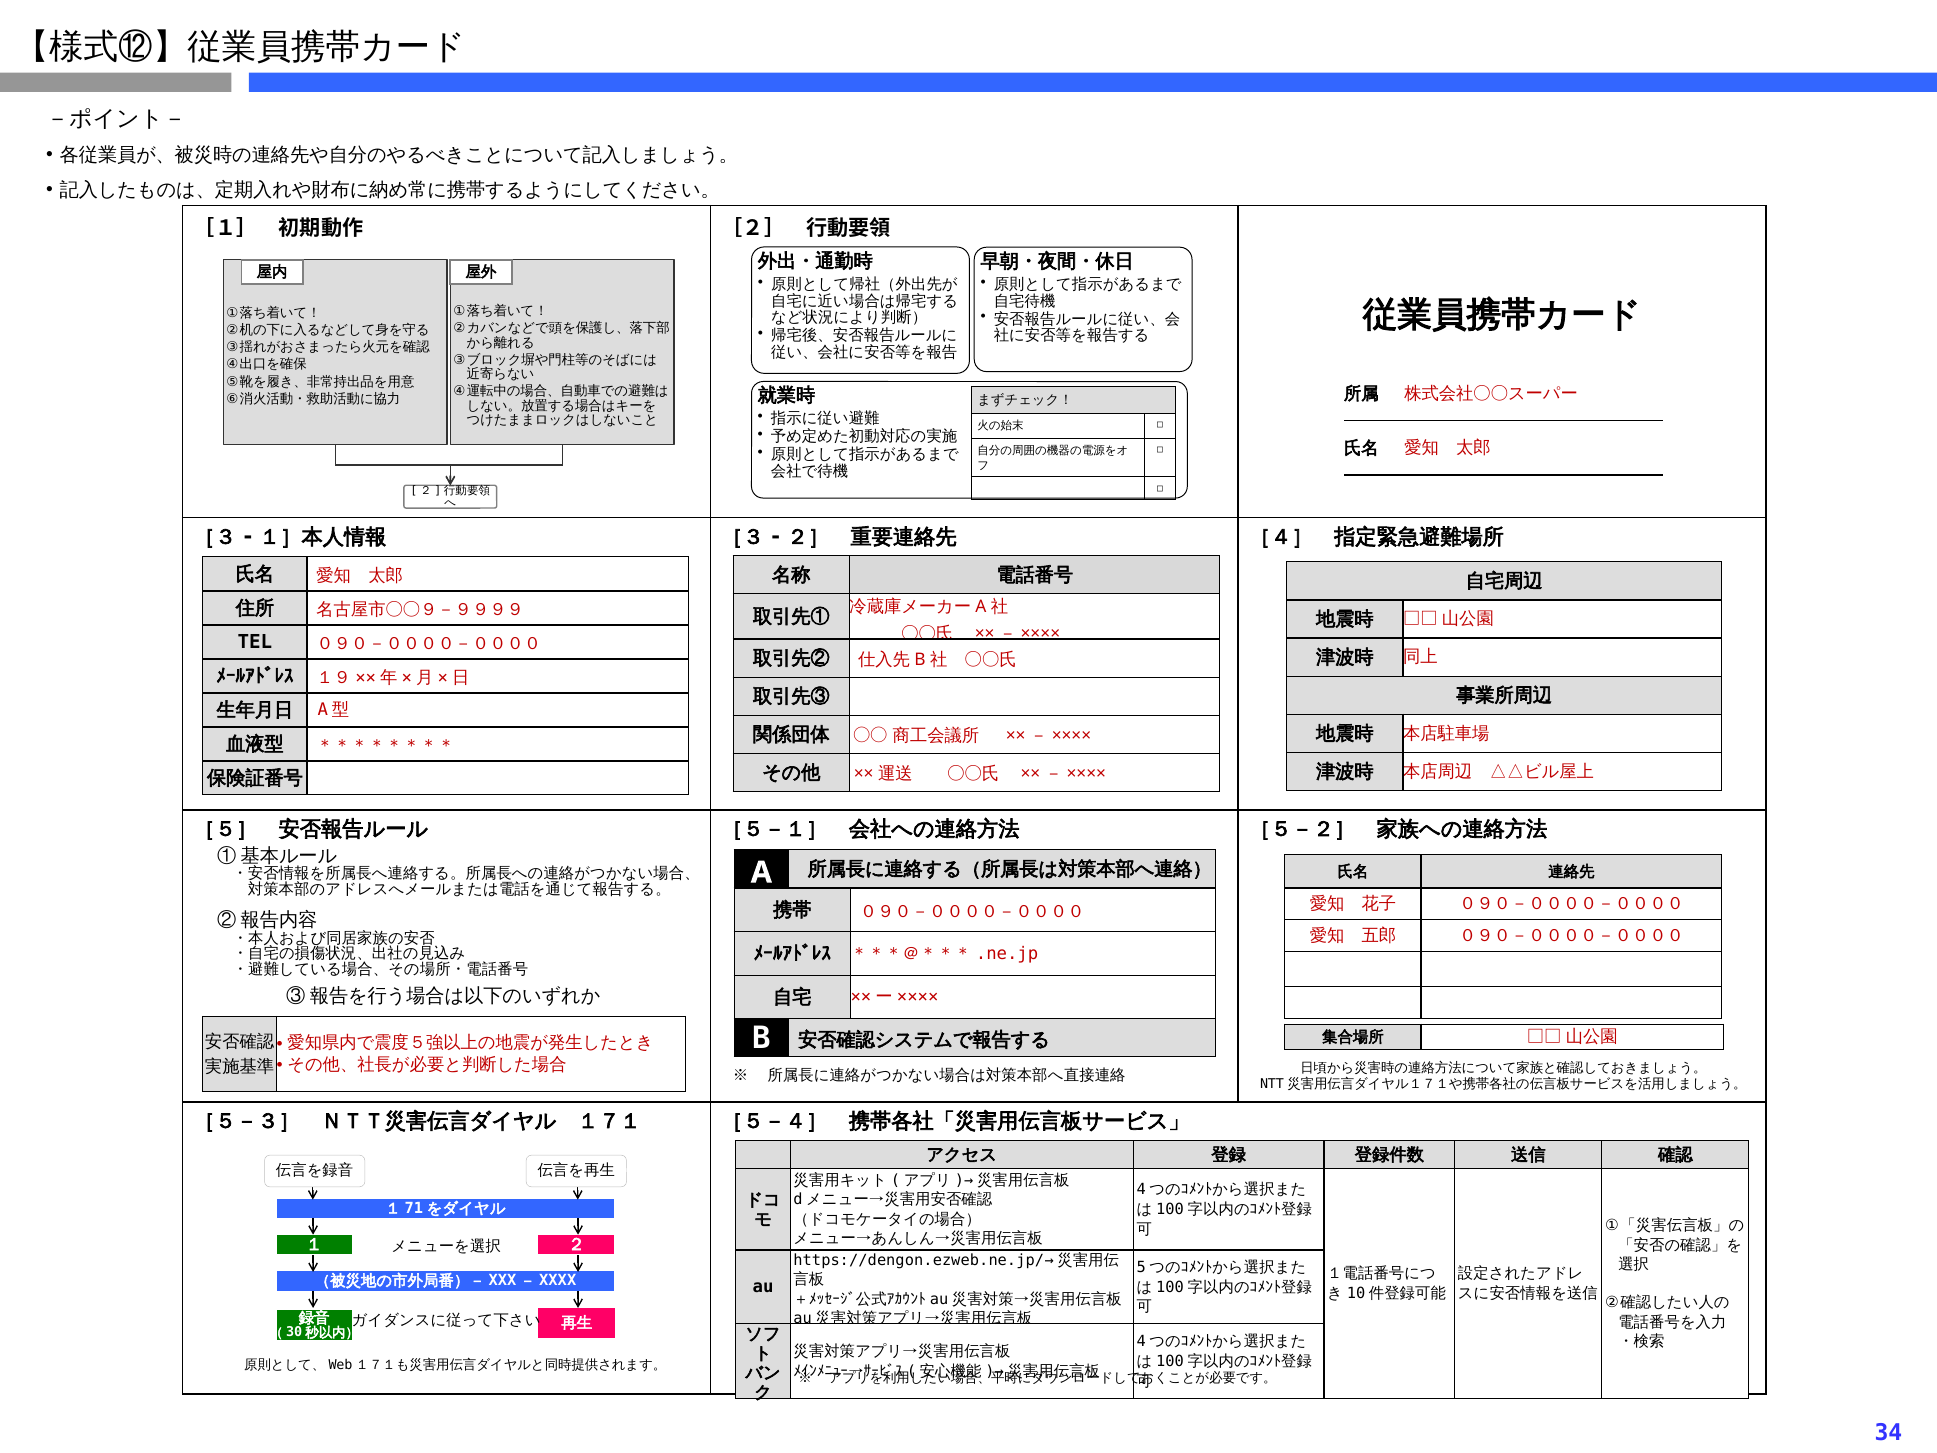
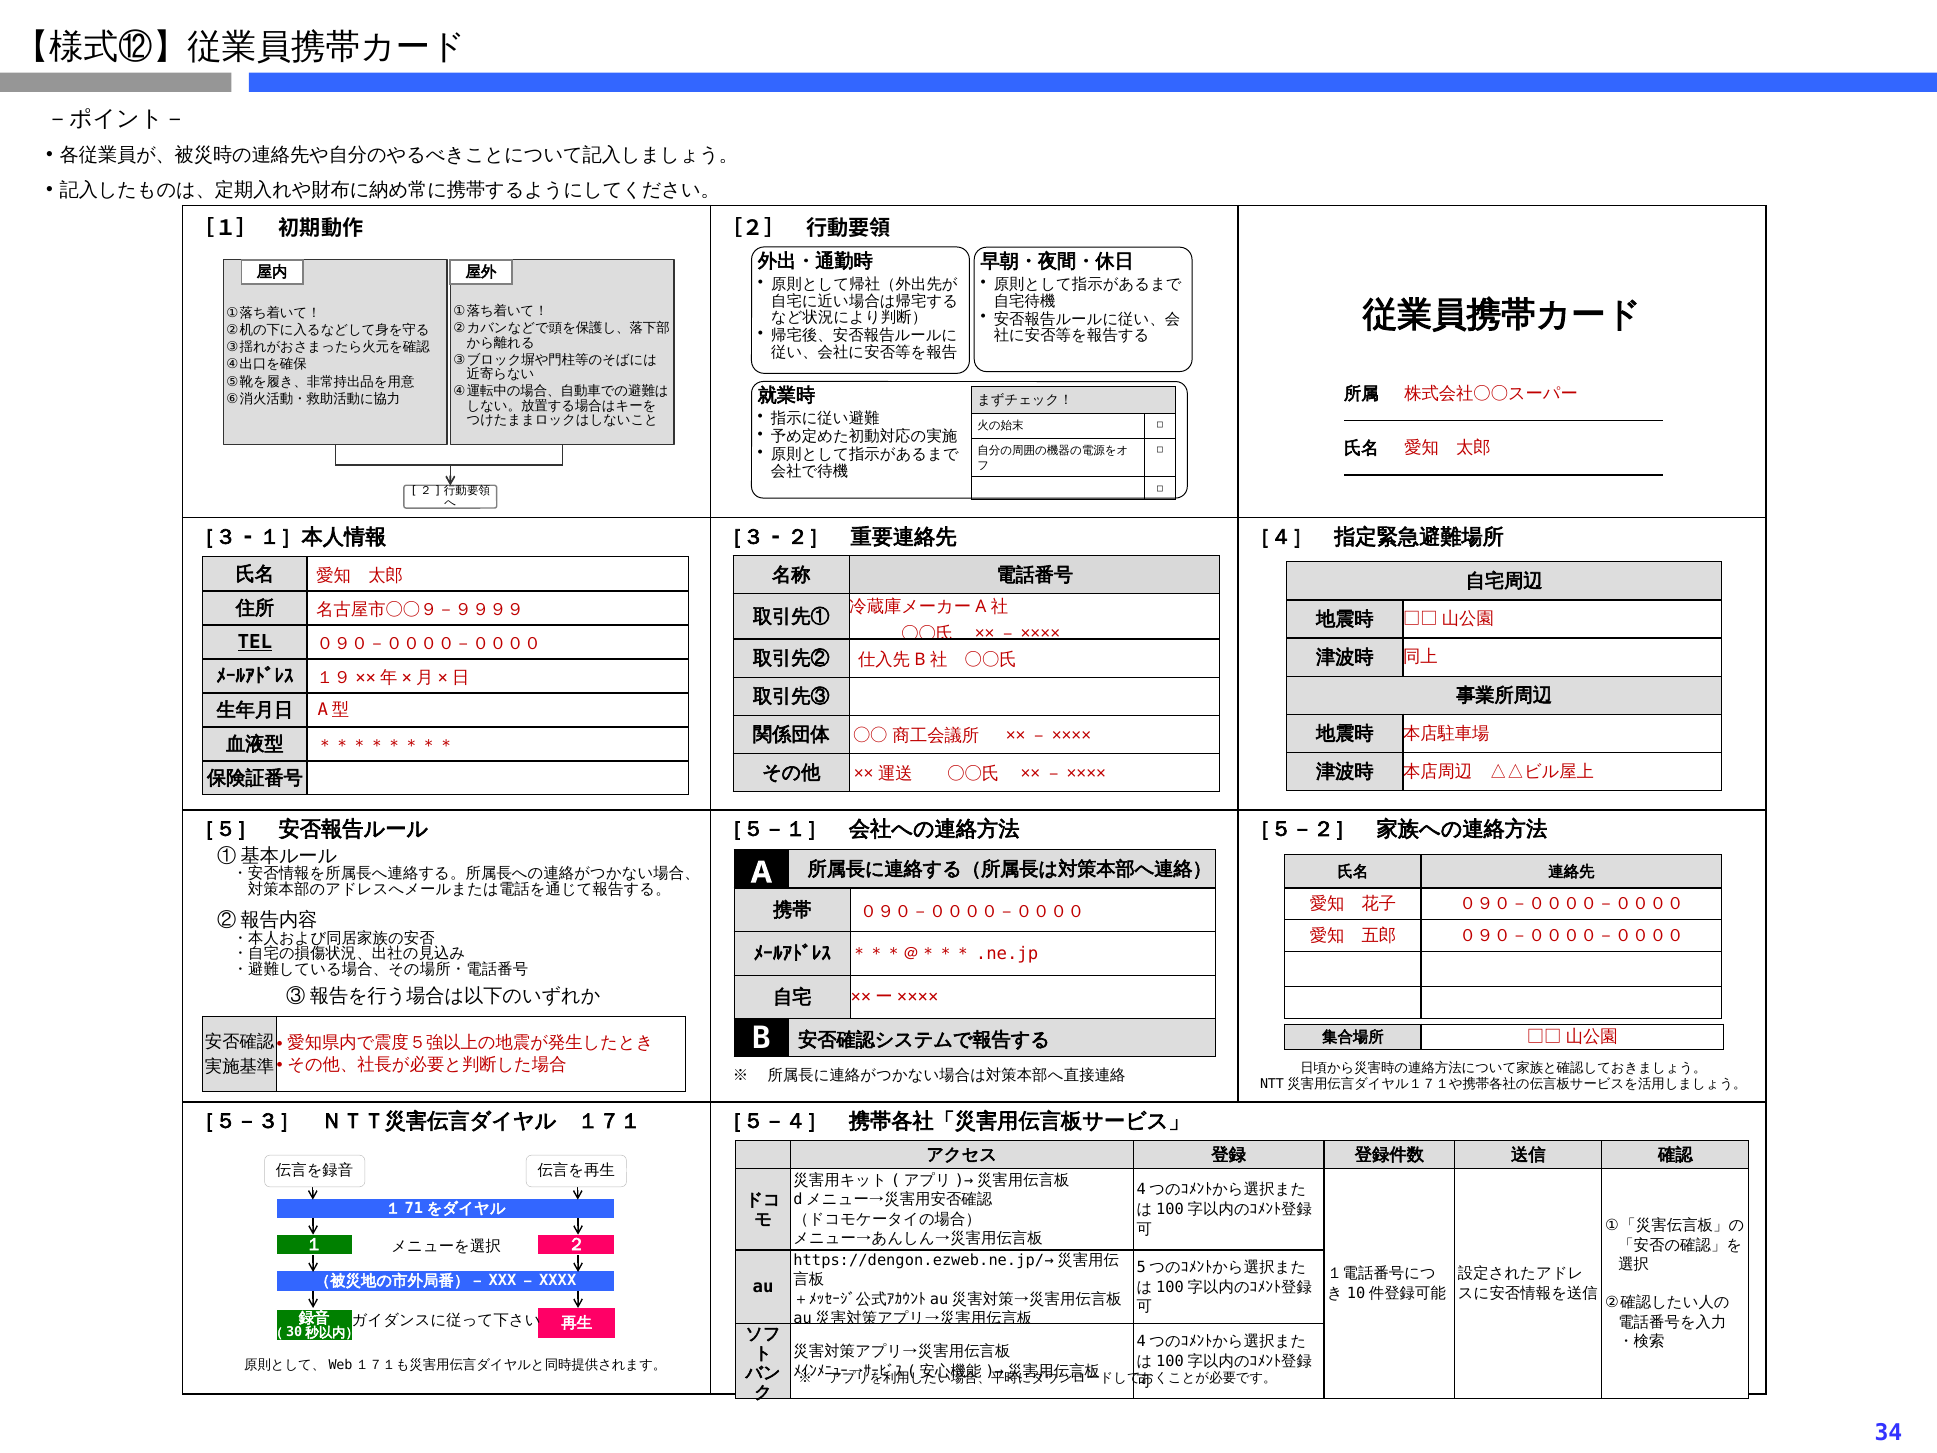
TEL underline: none -> present (255, 642)
